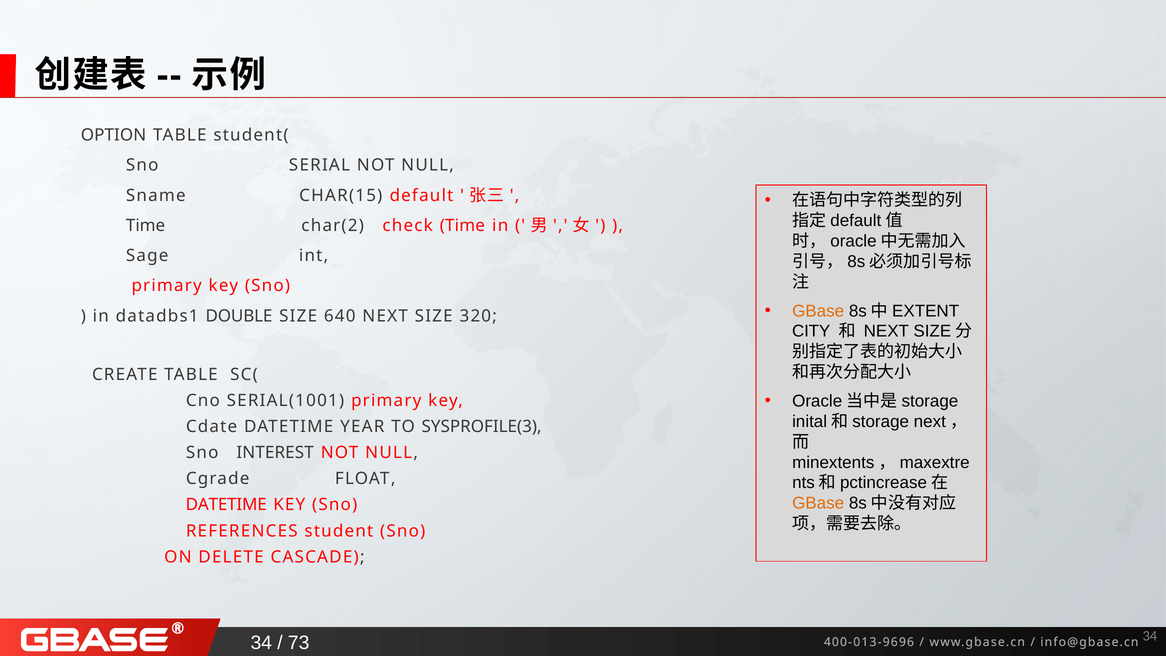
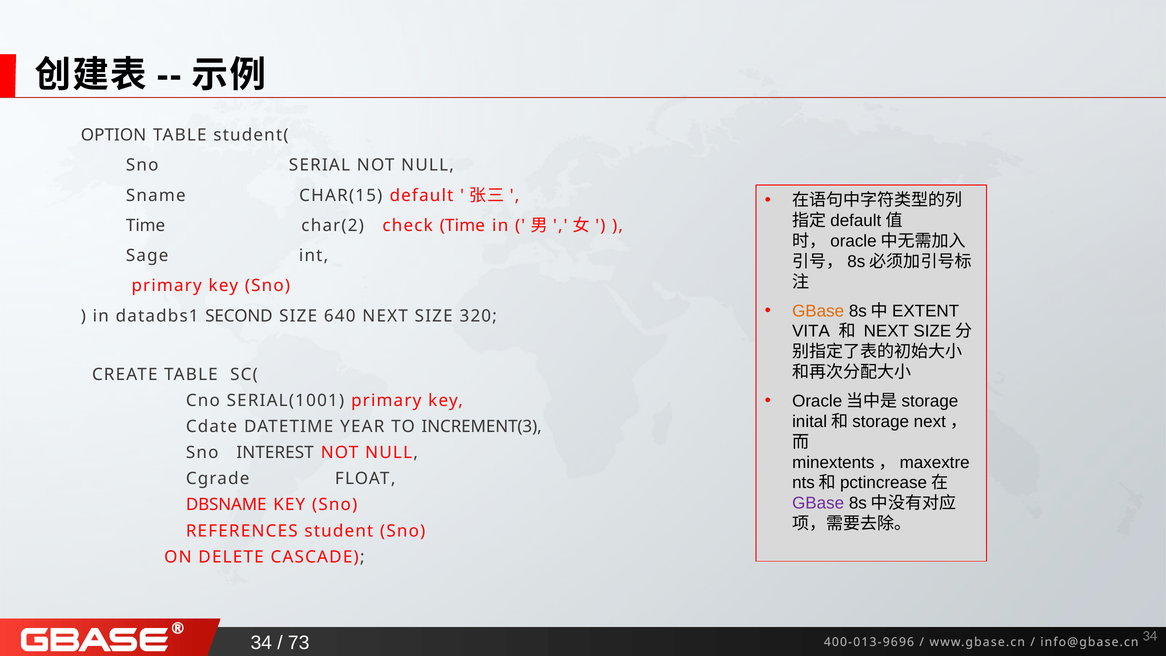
DOUBLE: DOUBLE -> SECOND (239, 316)
CITY: CITY -> VITA (811, 331)
SYSPROFILE(3: SYSPROFILE(3 -> INCREMENT(3 (482, 427)
GBase colour: orange -> purple (818, 503)
DATETIME: DATETIME -> DBSNAME (226, 505)
